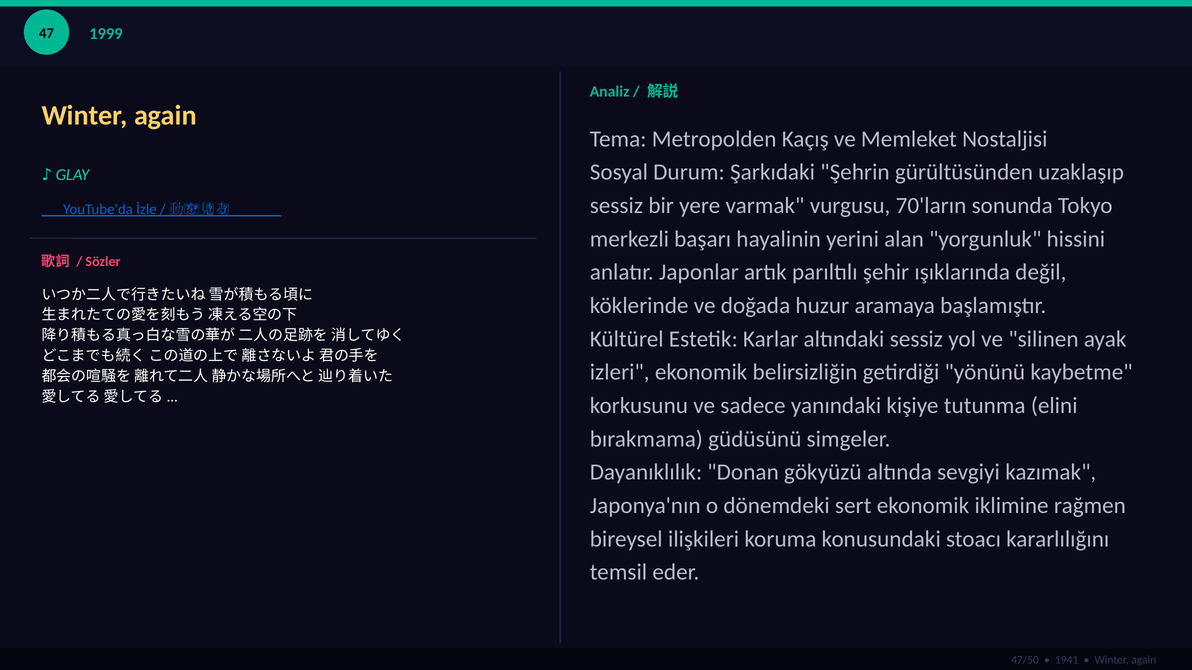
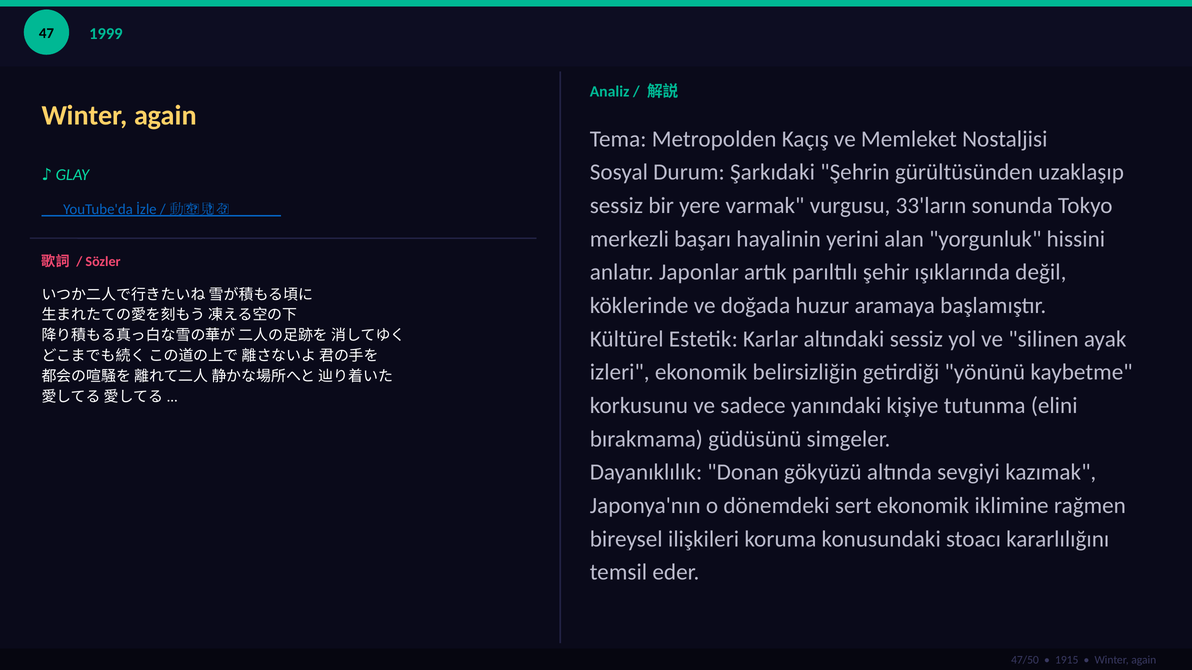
70'ların: 70'ların -> 33'ların (931, 206)
1941: 1941 -> 1915 (1067, 661)
